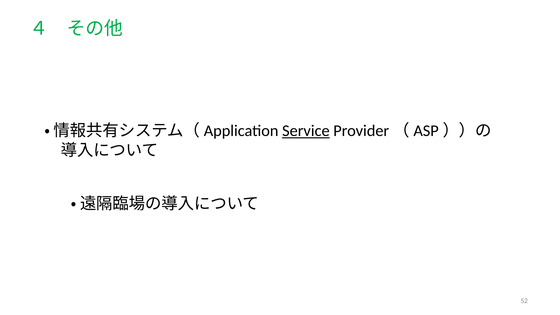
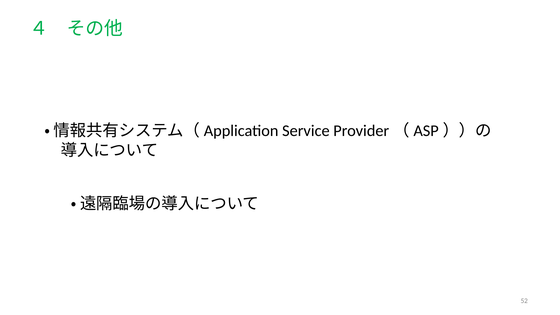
Service underline: present -> none (306, 131)
